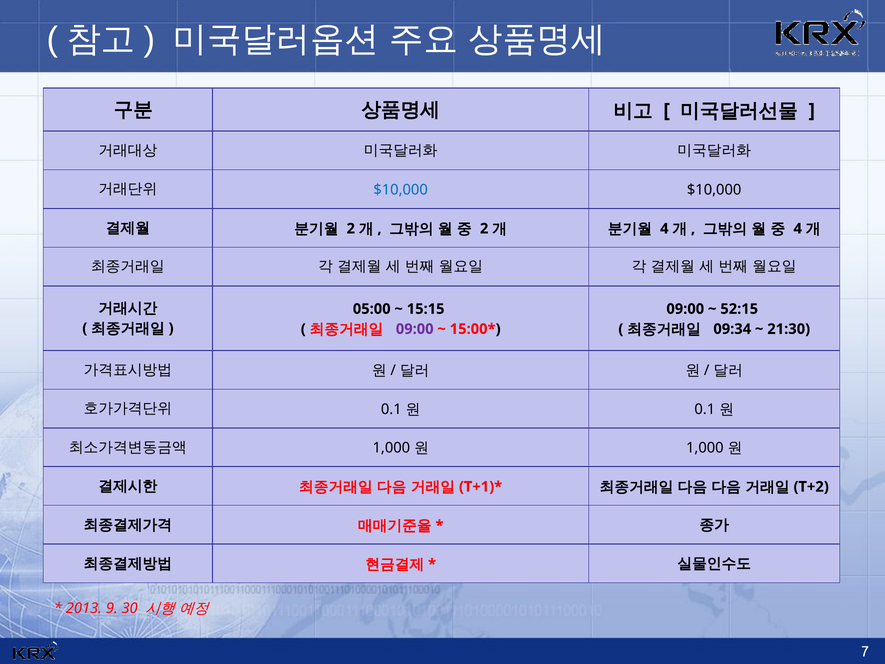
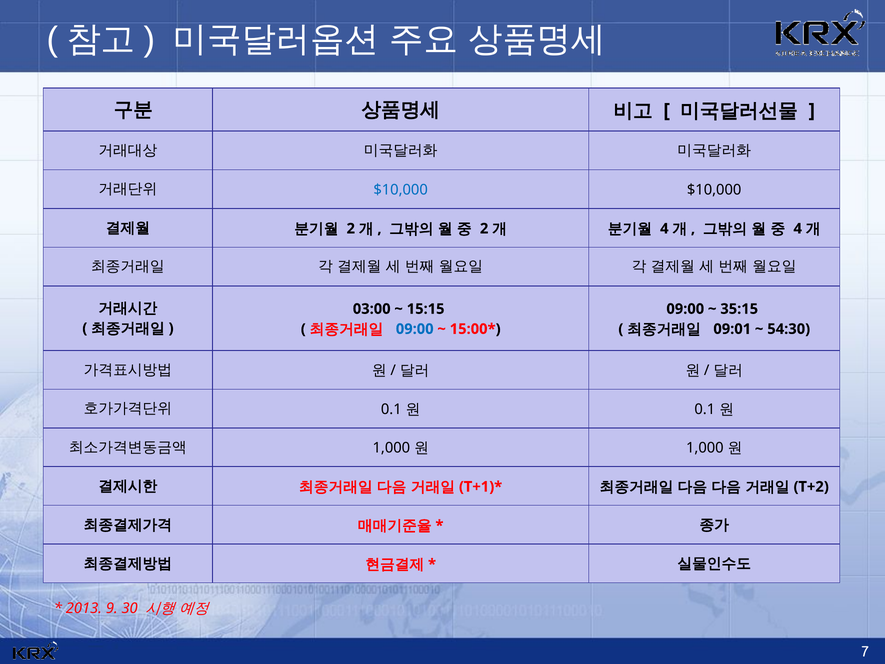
05:00: 05:00 -> 03:00 (372, 309)
52:15: 52:15 -> 35:15 (739, 309)
09:00 colour: purple -> blue (415, 329)
09:34: 09:34 -> 09:01 (732, 329)
21:30: 21:30 -> 54:30 (789, 329)
